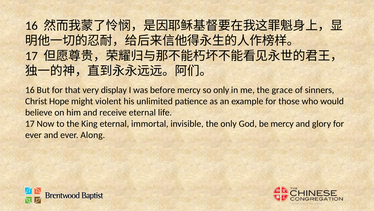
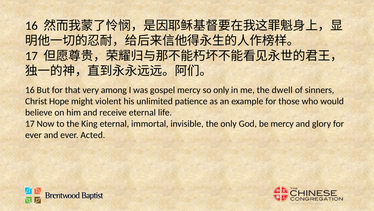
display: display -> among (114, 90)
before: before -> gospel (163, 90)
grace: grace -> dwell (282, 90)
Along: Along -> Acted (93, 135)
